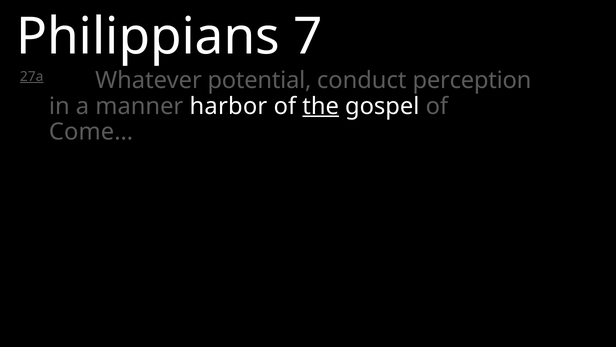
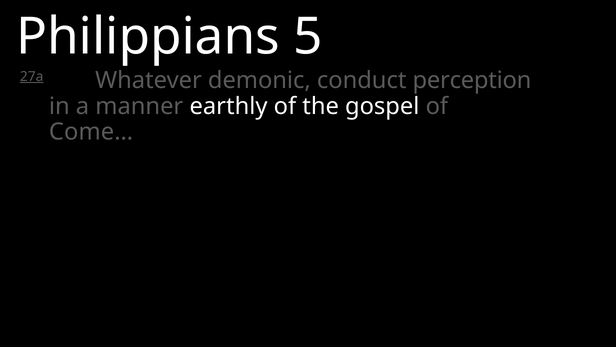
7: 7 -> 5 (308, 37)
potential: potential -> demonic (259, 80)
harbor: harbor -> earthly (229, 106)
the underline: present -> none (321, 106)
